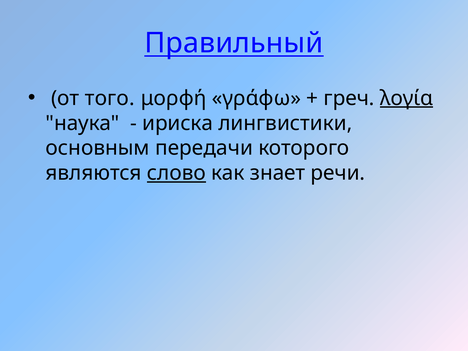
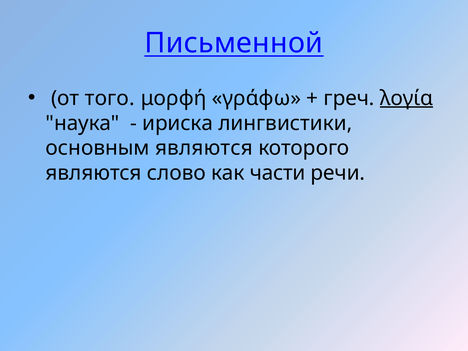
Правильный: Правильный -> Письменной (234, 43)
основным передачи: передачи -> являются (204, 148)
слово underline: present -> none (176, 173)
знает: знает -> части (278, 173)
